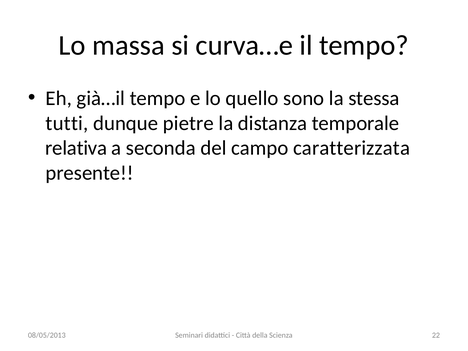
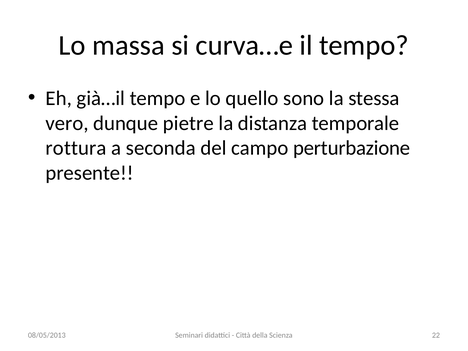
tutti: tutti -> vero (67, 123)
relativa: relativa -> rottura (76, 148)
caratterizzata: caratterizzata -> perturbazione (352, 148)
